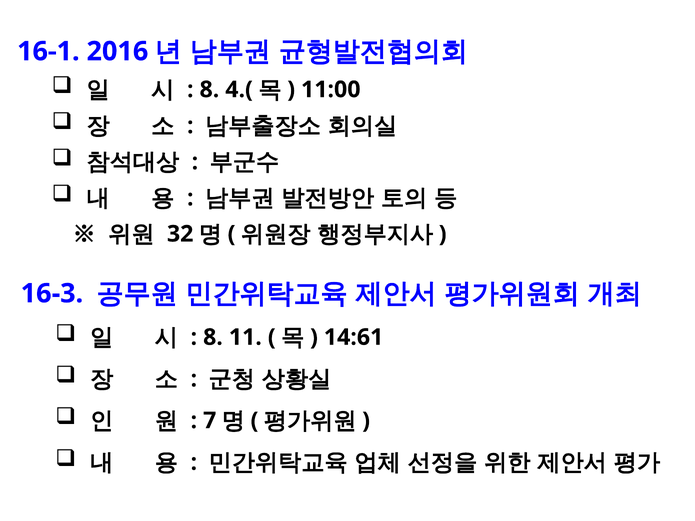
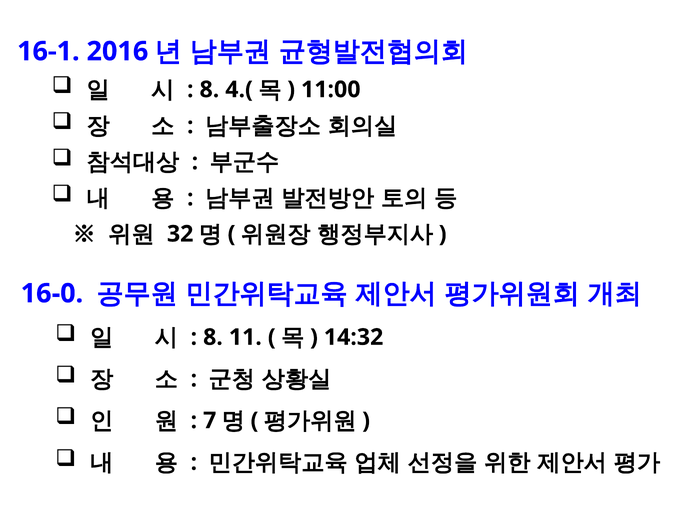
16-3: 16-3 -> 16-0 (52, 294)
14:61: 14:61 -> 14:32 (354, 337)
